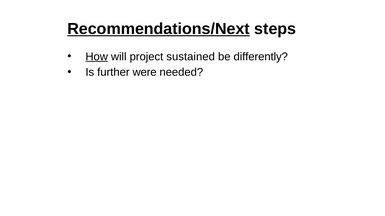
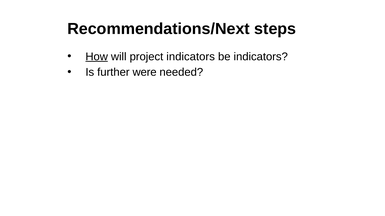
Recommendations/Next underline: present -> none (159, 29)
project sustained: sustained -> indicators (191, 57)
be differently: differently -> indicators (261, 57)
